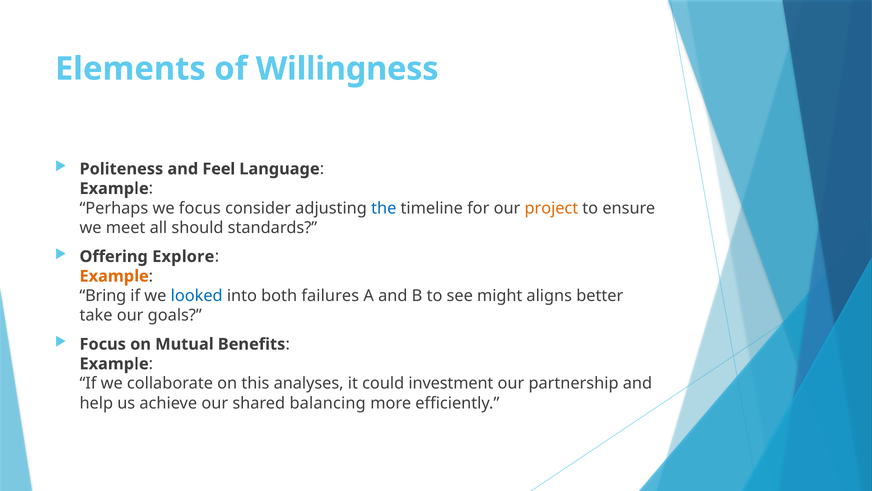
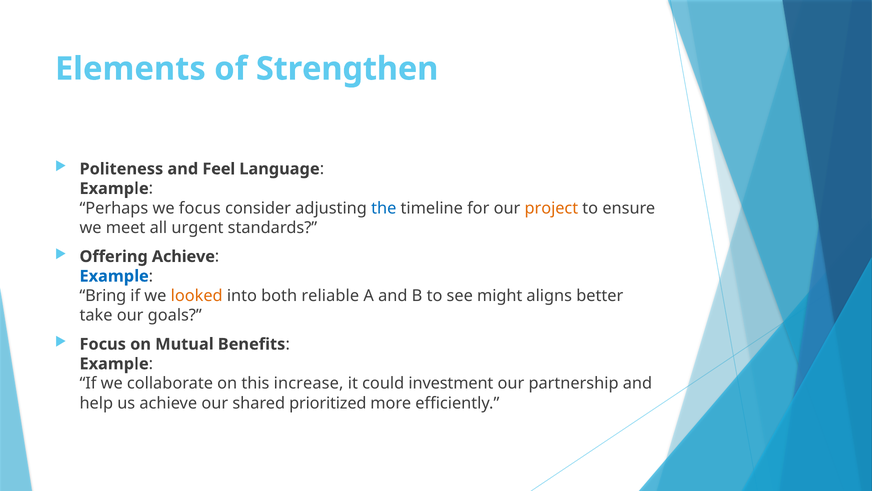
Willingness: Willingness -> Strengthen (347, 69)
should: should -> urgent (197, 228)
Offering Explore: Explore -> Achieve (183, 256)
Example colour: orange -> blue (114, 276)
looked colour: blue -> orange (197, 296)
failures: failures -> reliable (330, 296)
analyses: analyses -> increase (309, 383)
balancing: balancing -> prioritized (328, 403)
